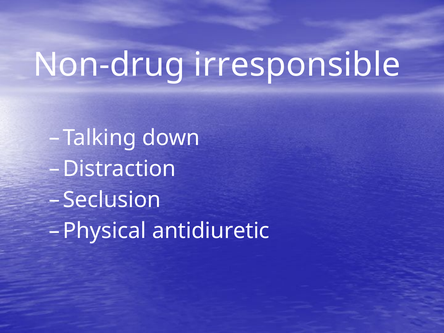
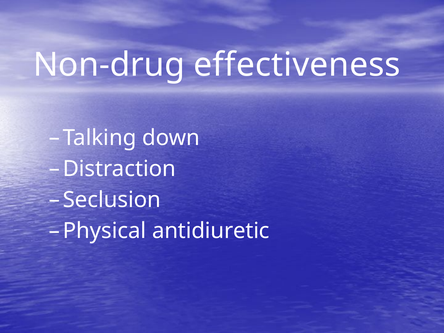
irresponsible: irresponsible -> effectiveness (297, 65)
